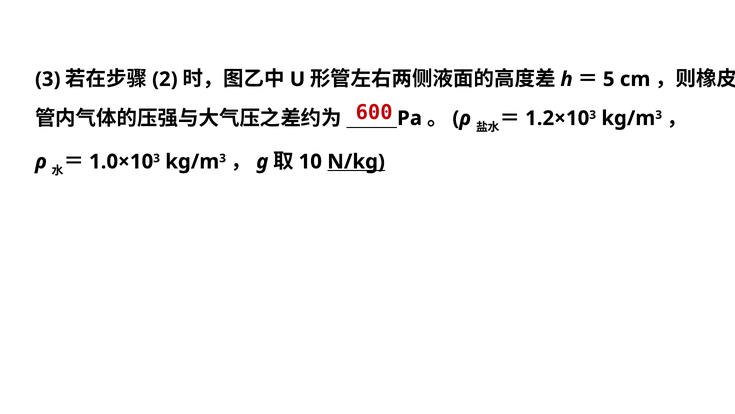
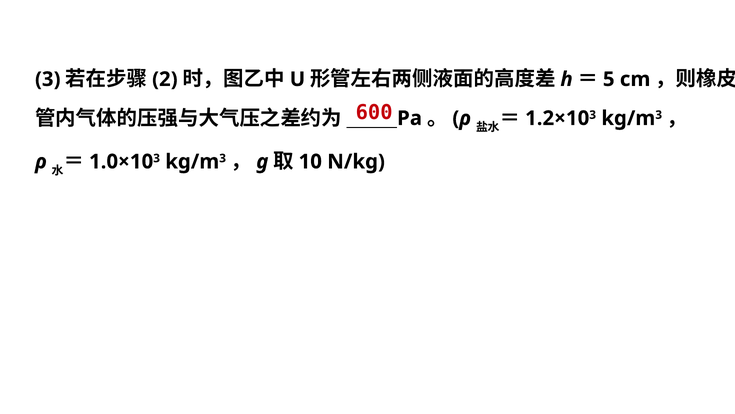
N/kg underline: present -> none (356, 161)
